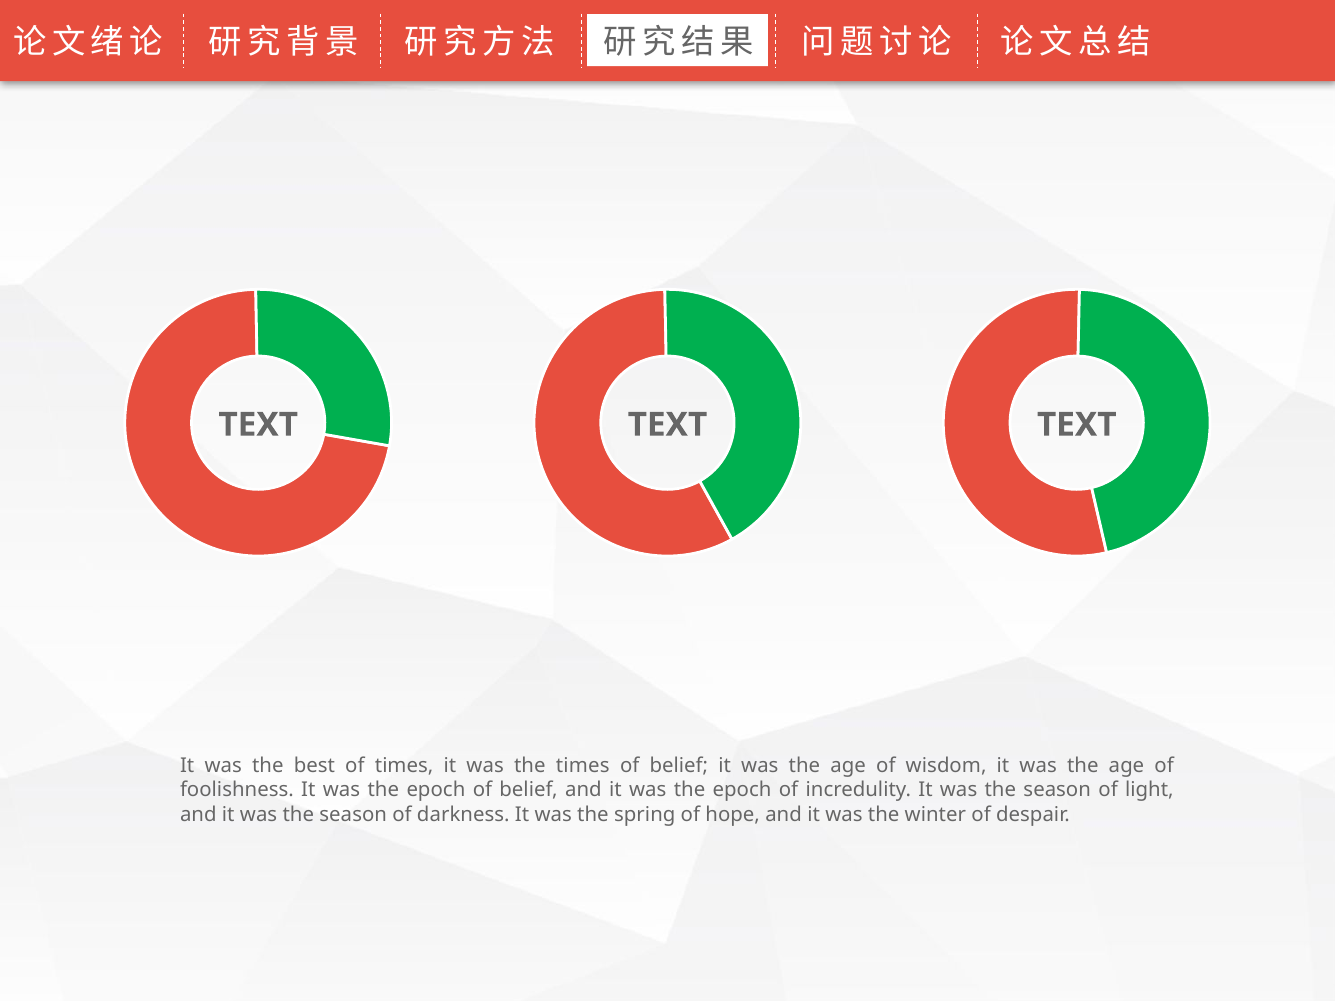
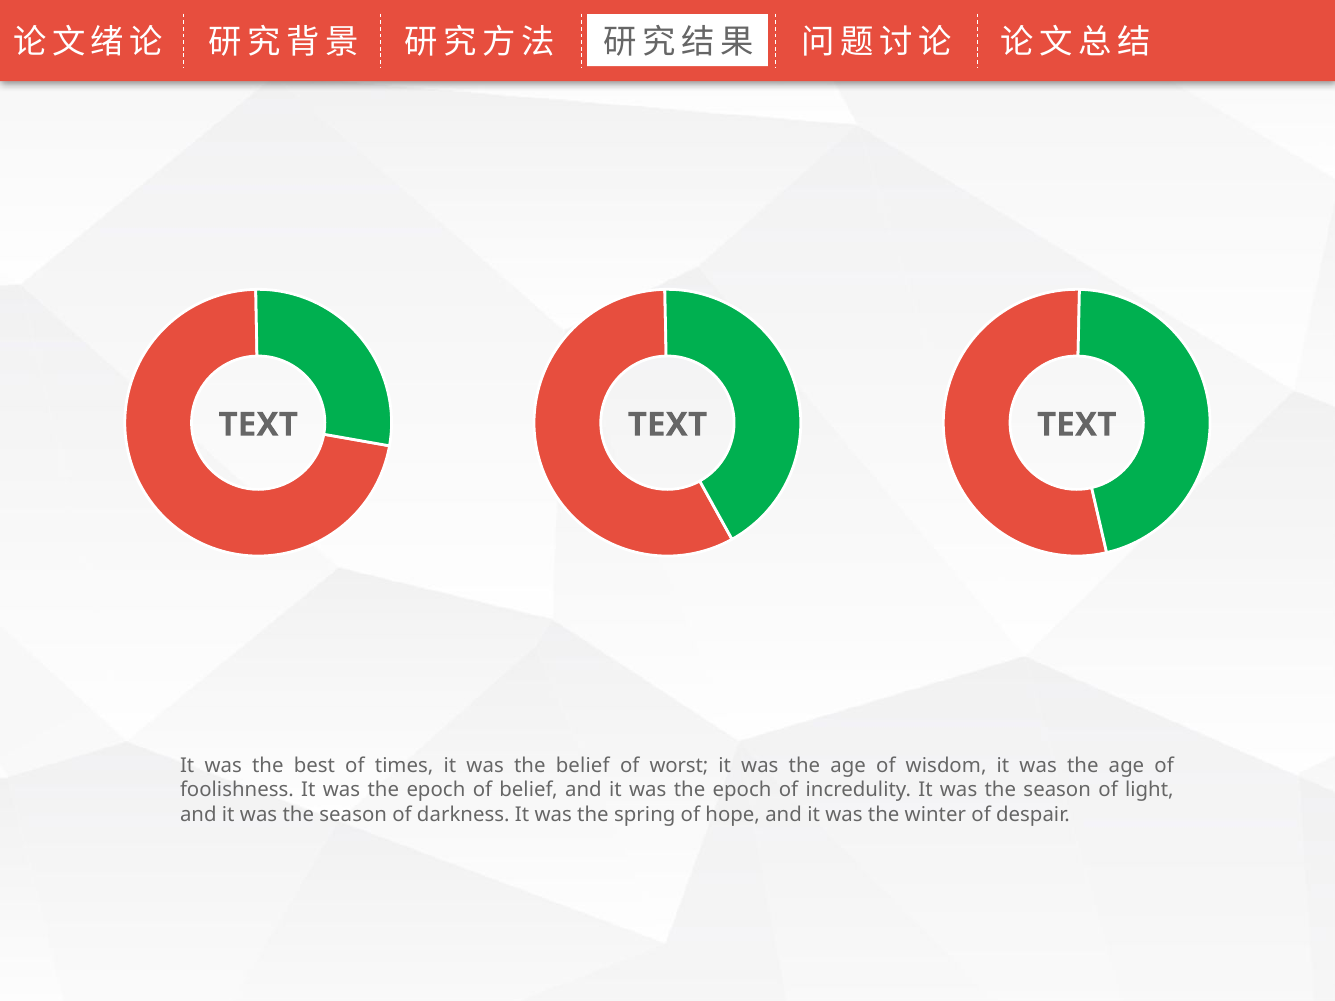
the times: times -> belief (583, 766)
belief: belief -> worst (679, 766)
